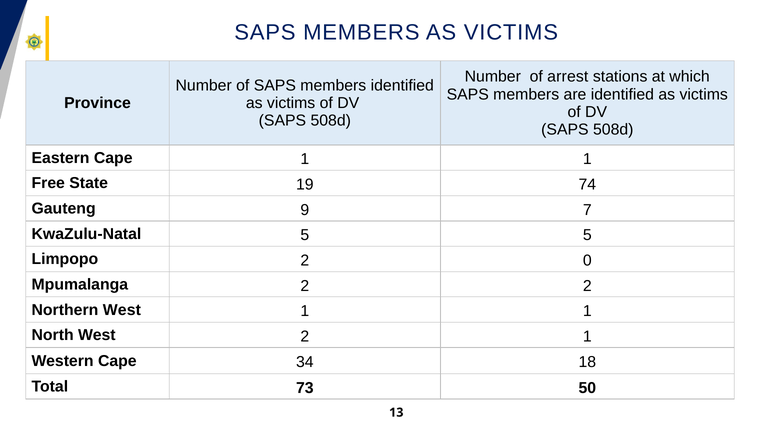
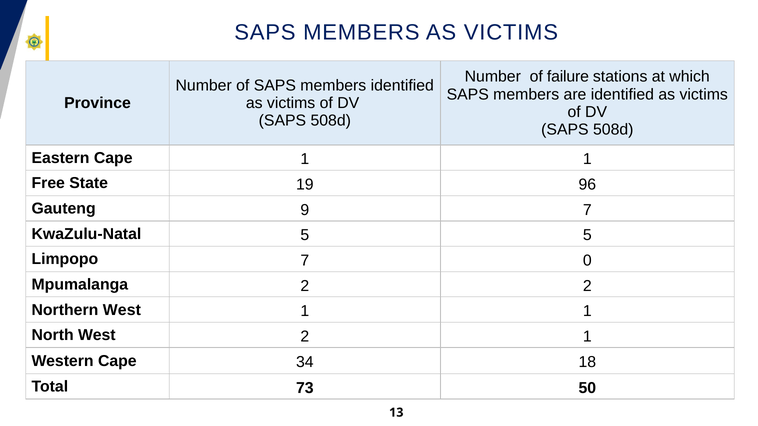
arrest: arrest -> failure (568, 77)
74: 74 -> 96 (587, 185)
Limpopo 2: 2 -> 7 (305, 261)
